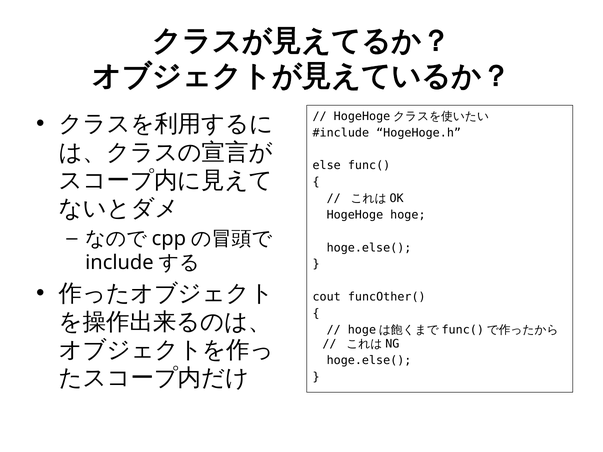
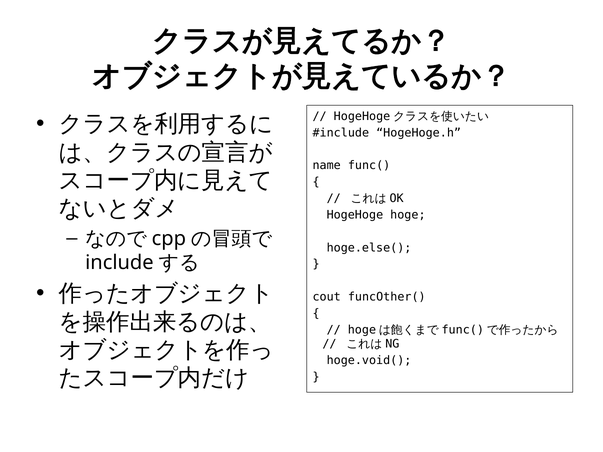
else: else -> name (327, 166)
hoge.else(: hoge.else( -> hoge.void( (369, 360)
